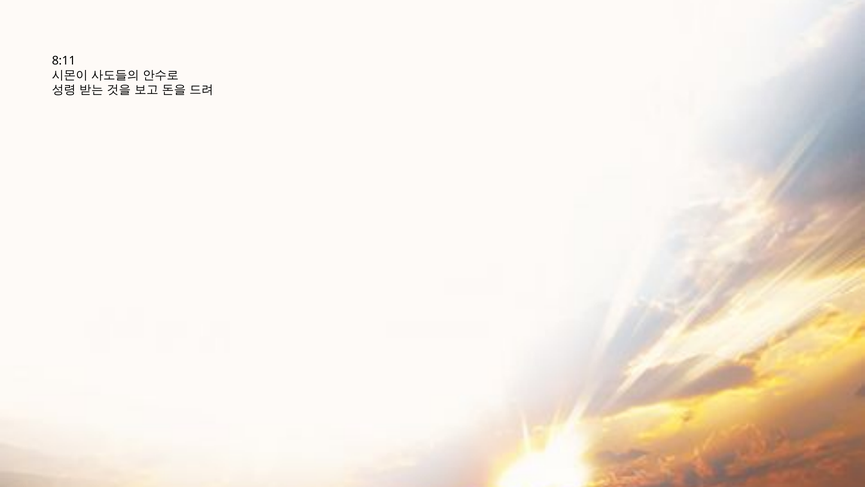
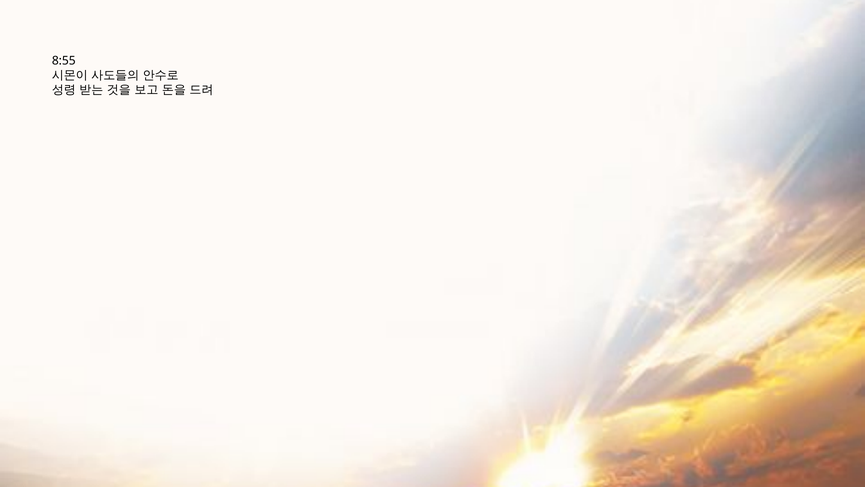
8:11: 8:11 -> 8:55 (64, 61)
